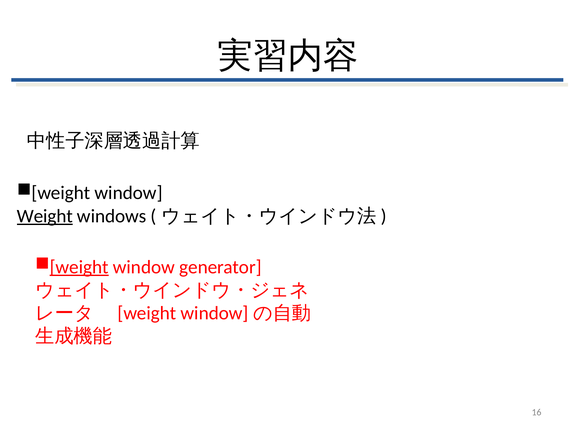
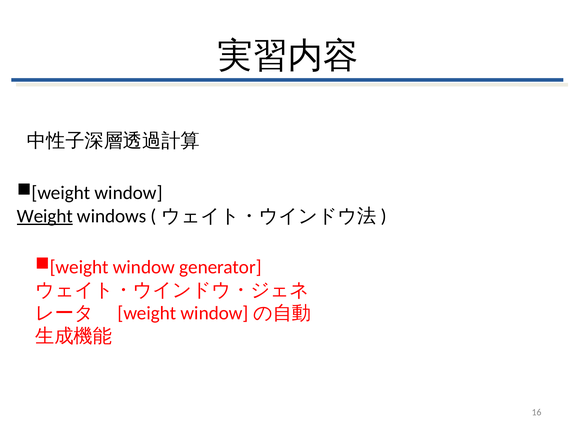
weight underline: present -> none (79, 267)
